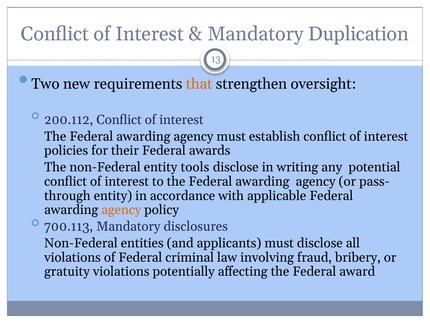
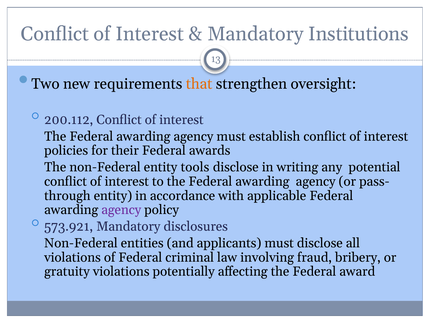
Duplication: Duplication -> Institutions (358, 34)
agency colour: orange -> purple (121, 210)
700.113: 700.113 -> 573.921 (69, 226)
